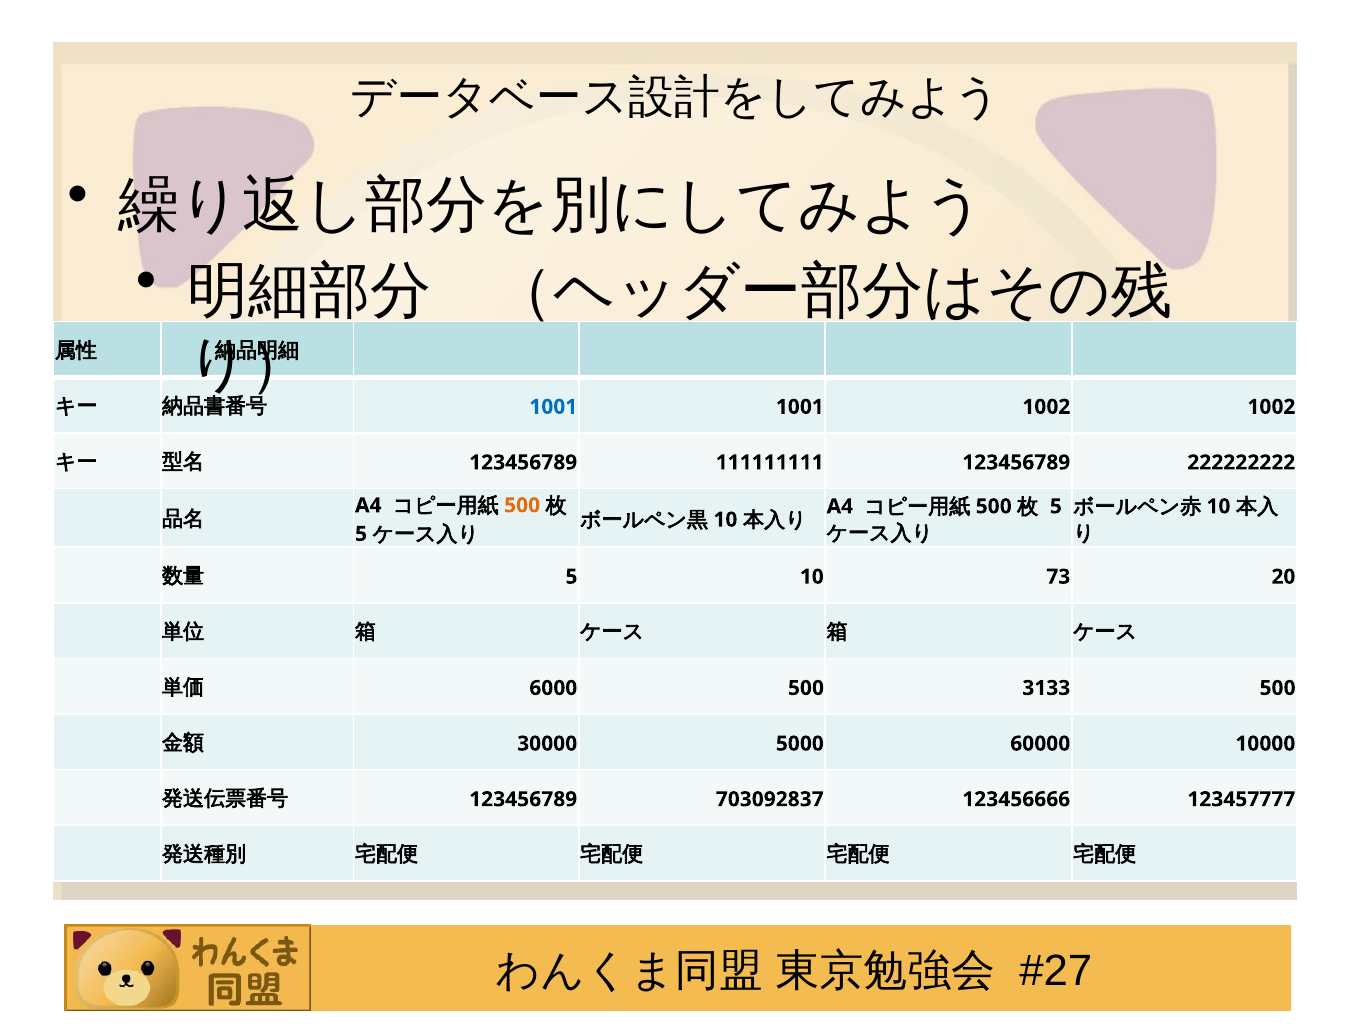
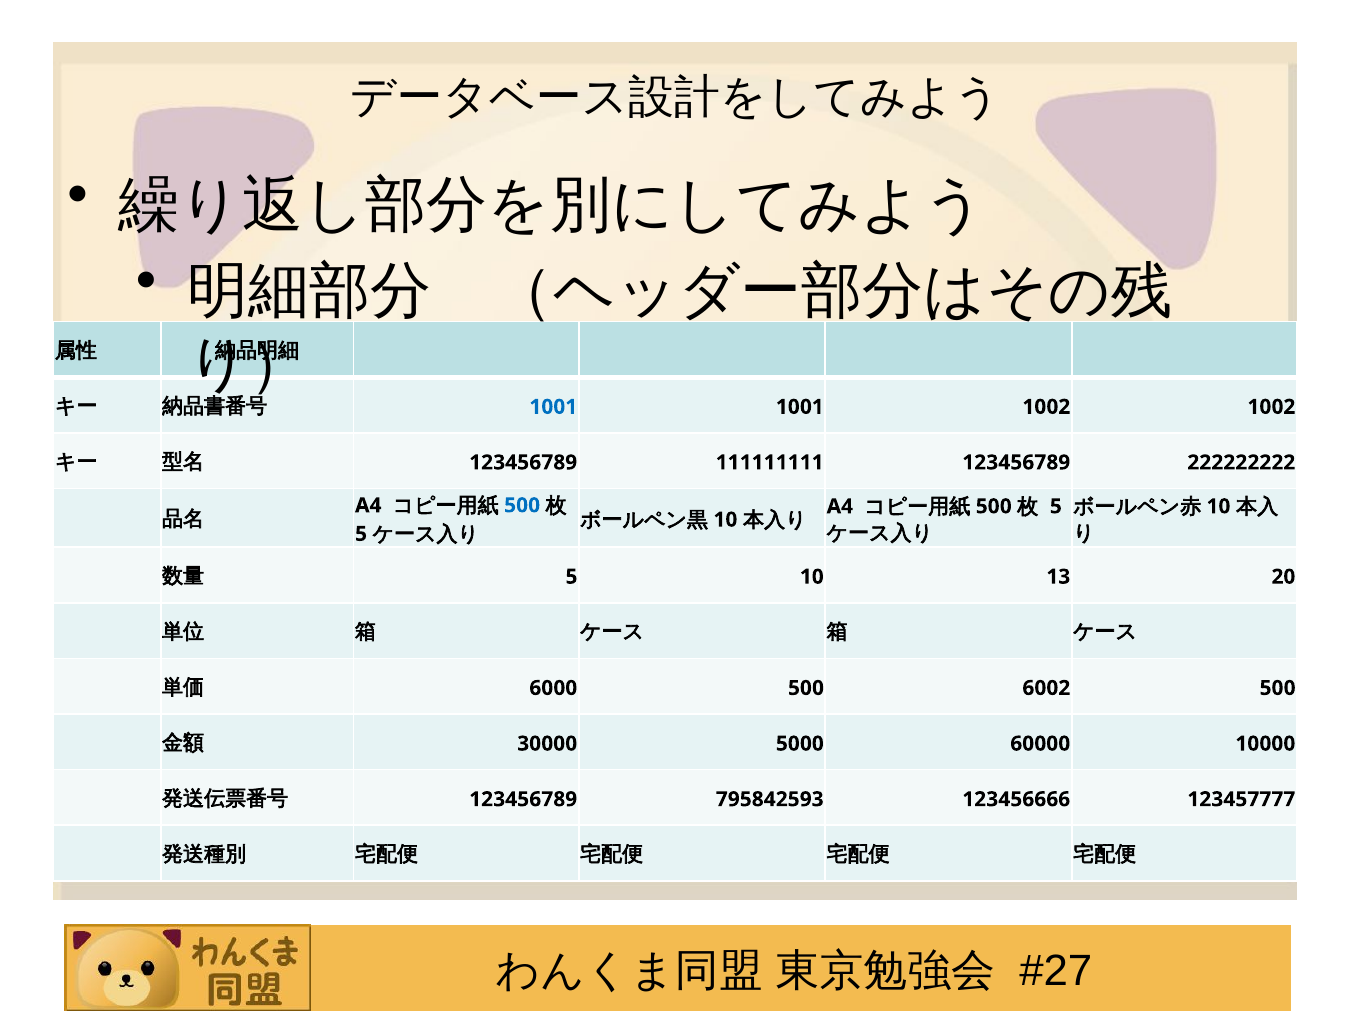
500 colour: orange -> blue (522, 505)
73: 73 -> 13 (1058, 577)
3133: 3133 -> 6002 (1046, 688)
703092837: 703092837 -> 795842593 (770, 799)
